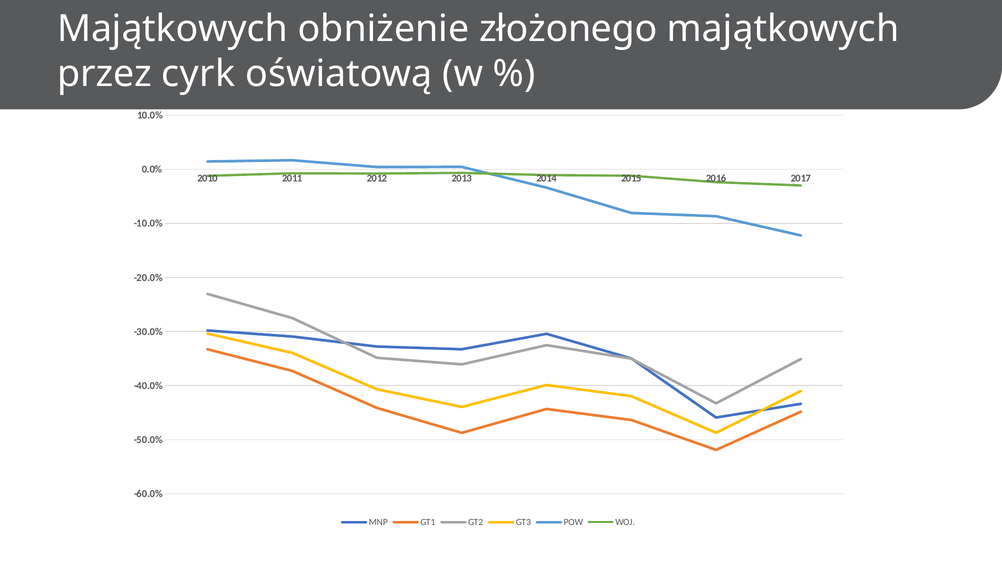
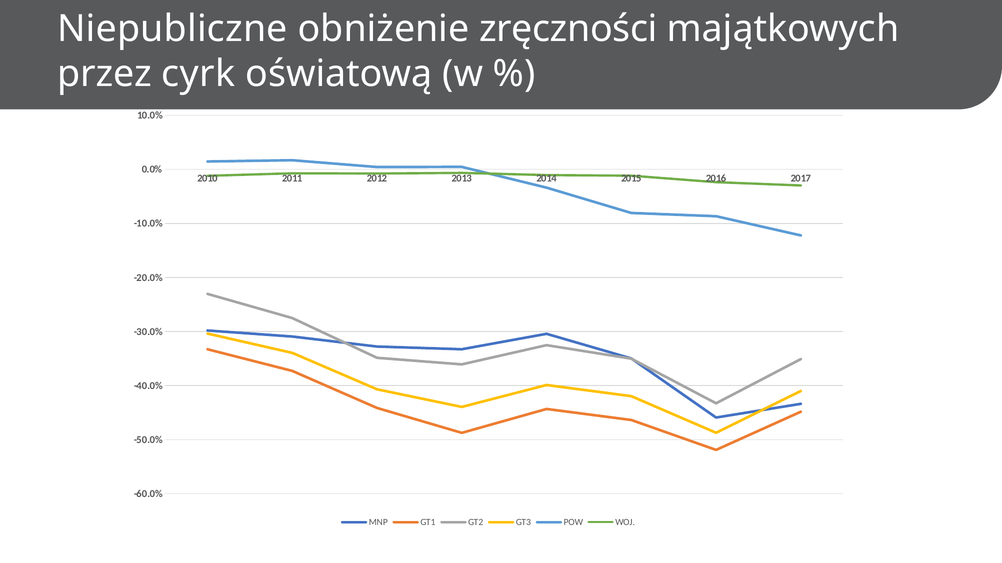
Majątkowych: Majątkowych -> Niepubliczne (172, 29)
złożonego: złożonego -> zręczności (568, 29)
